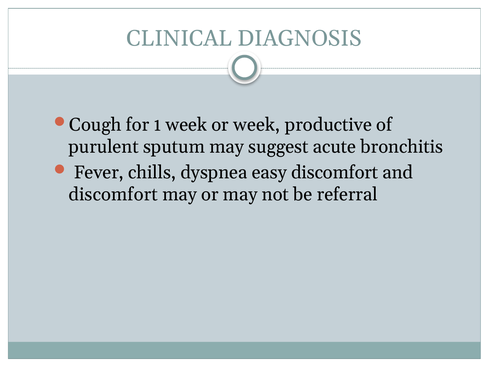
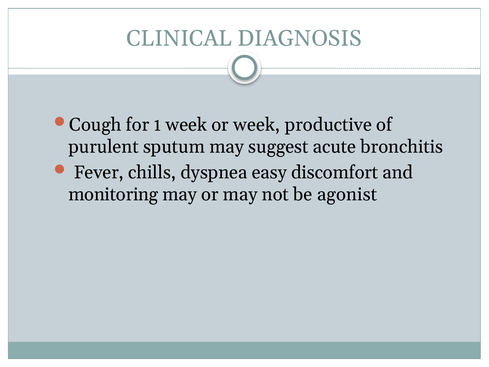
discomfort: discomfort -> monitoring (113, 194)
referral: referral -> agonist (347, 194)
